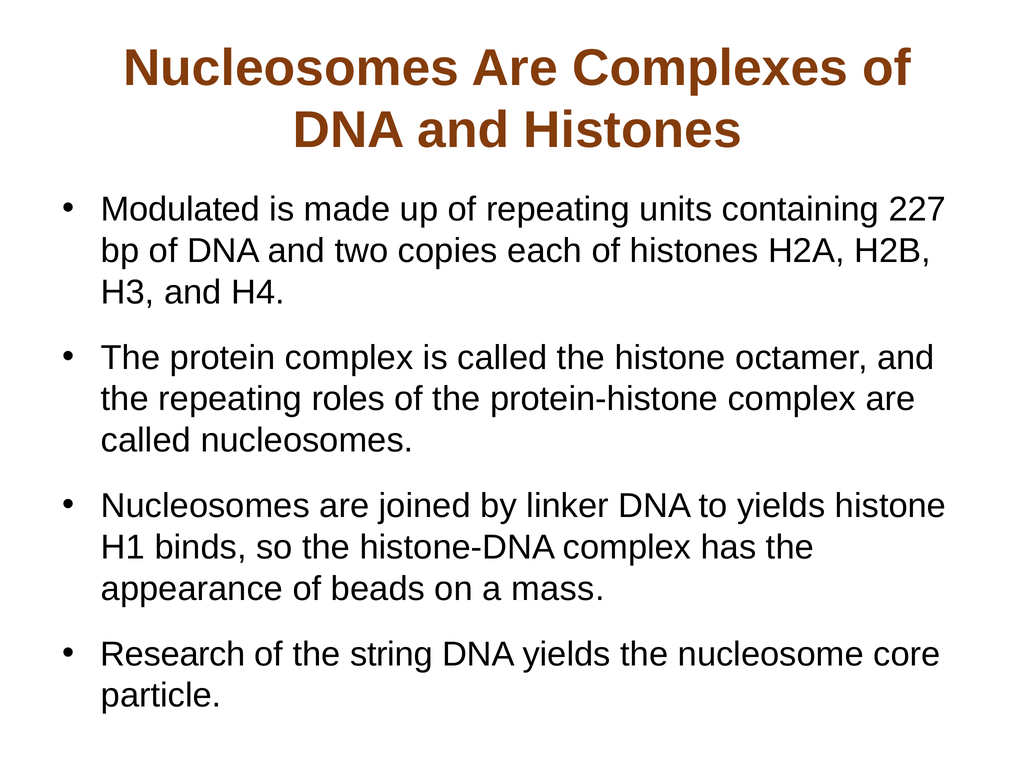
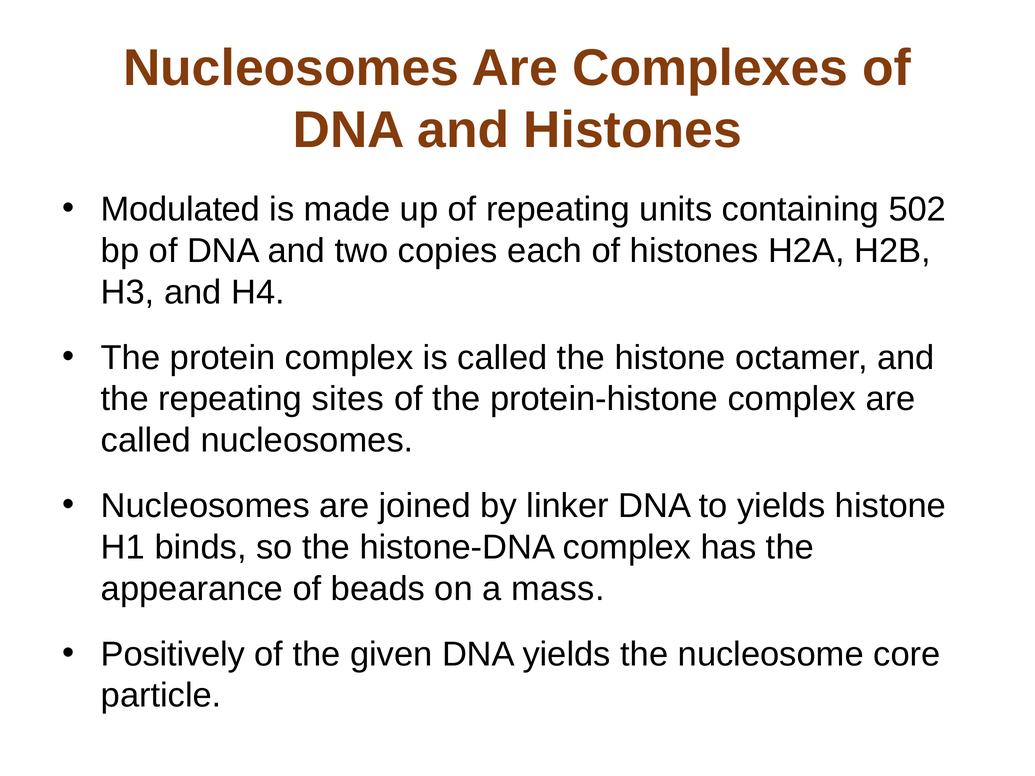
227: 227 -> 502 (917, 209)
roles: roles -> sites (348, 399)
Research: Research -> Positively (173, 654)
string: string -> given (391, 654)
